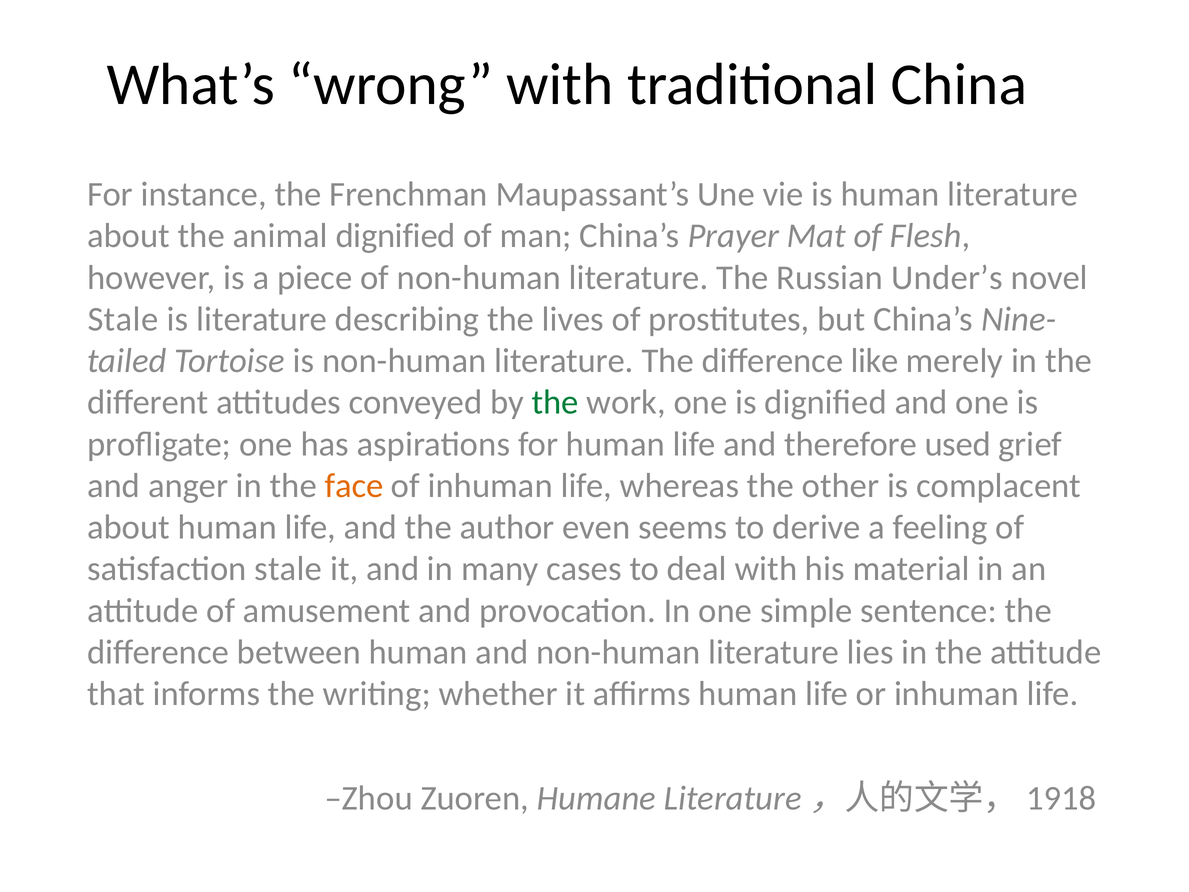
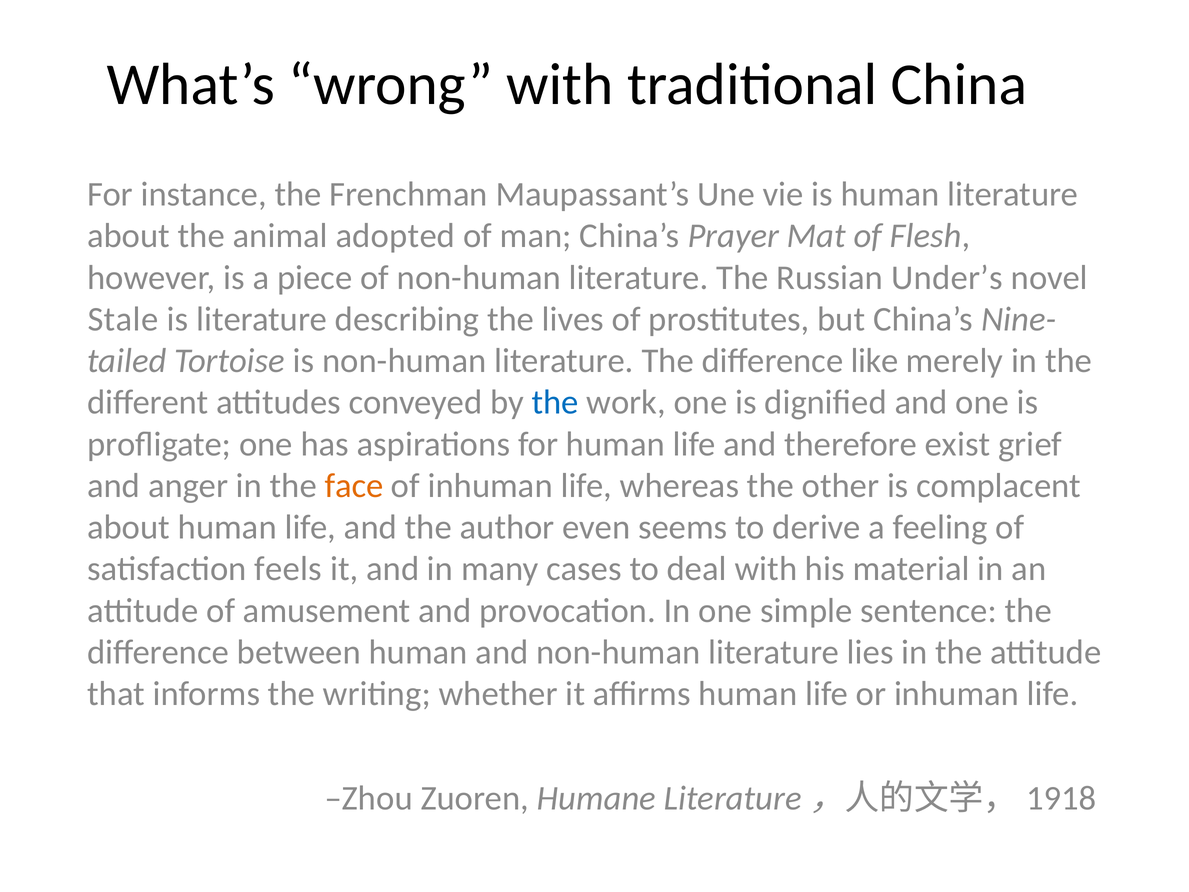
animal dignified: dignified -> adopted (395, 236)
the colour: green -> blue (555, 402)
used: used -> exist (957, 444)
satisfaction stale: stale -> feels (288, 569)
